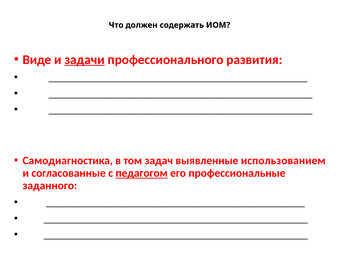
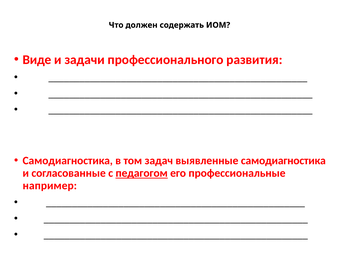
задачи underline: present -> none (85, 60)
выявленные использованием: использованием -> самодиагностика (283, 161)
заданного: заданного -> например (50, 186)
